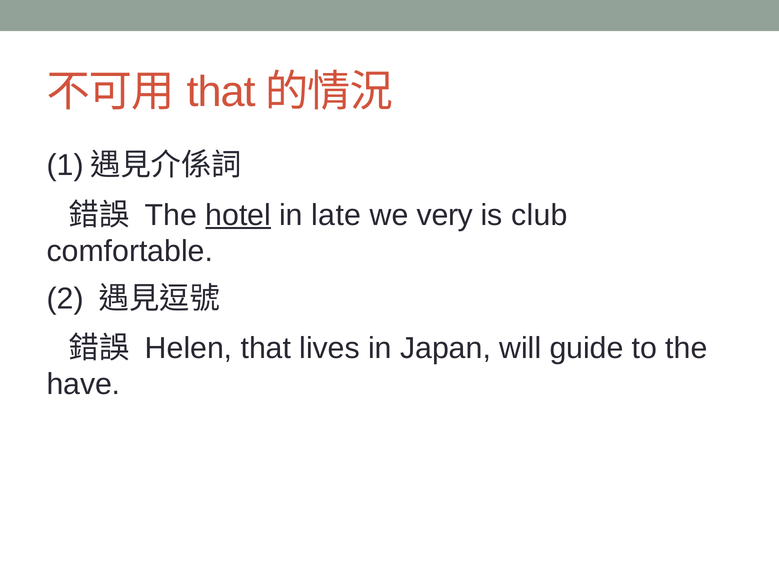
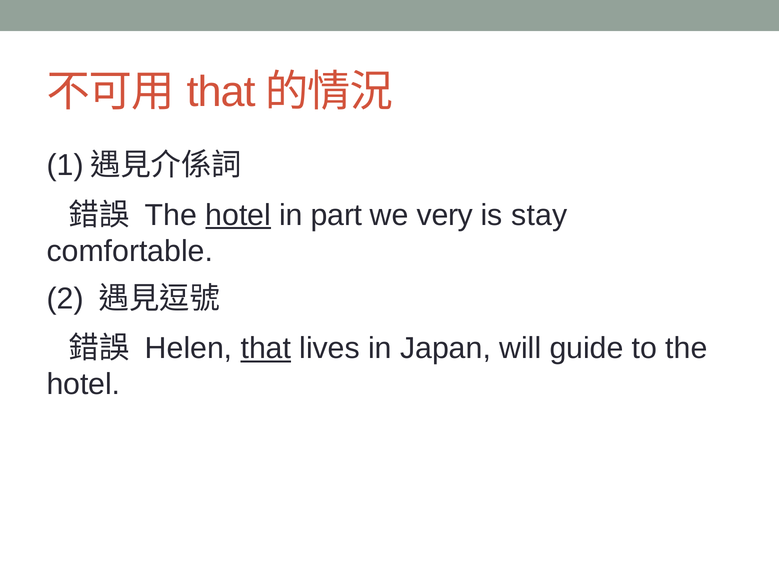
late: late -> part (337, 215)
club: club -> stay (539, 215)
that underline: none -> present (266, 349)
have: have -> hotel (83, 385)
